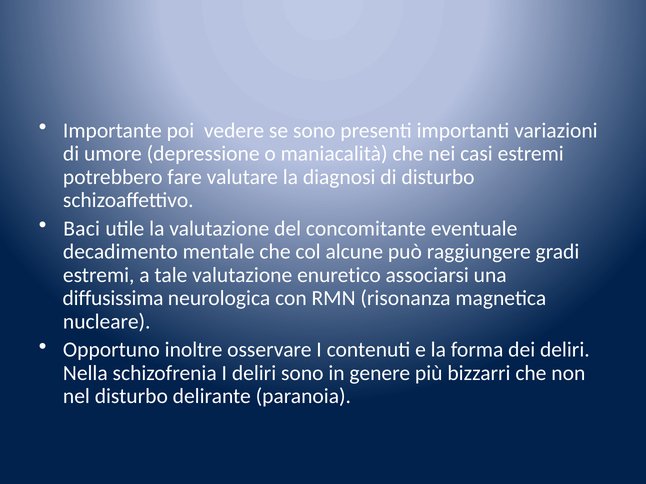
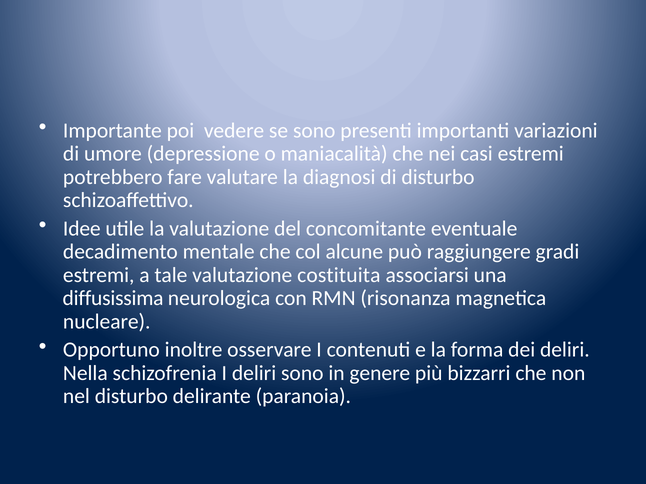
Baci: Baci -> Idee (82, 229)
enuretico: enuretico -> costituita (339, 275)
